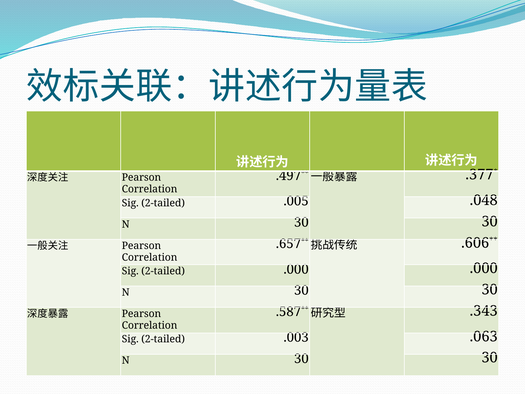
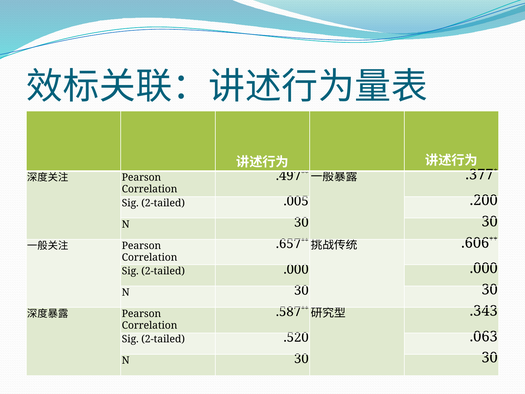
.048: .048 -> .200 (484, 200)
.003: .003 -> .520 (296, 337)
